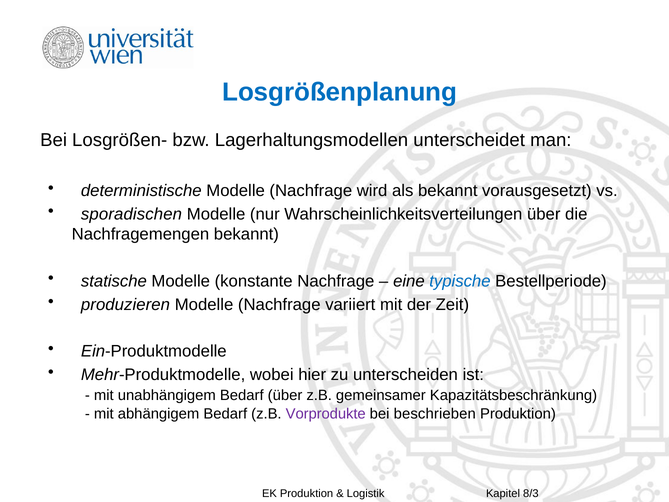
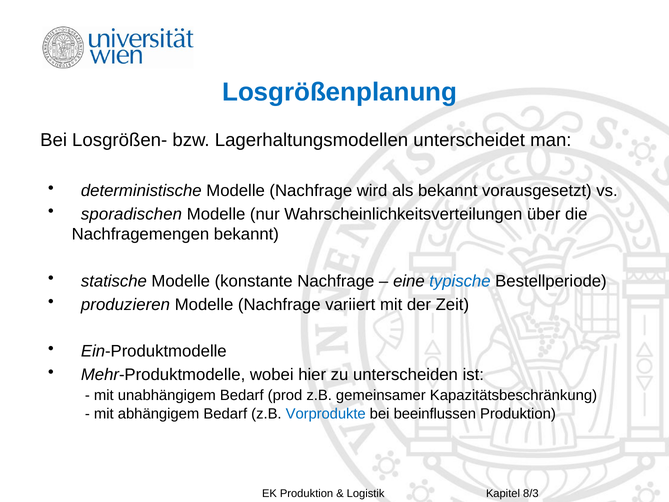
Bedarf über: über -> prod (285, 395)
Vorprodukte colour: purple -> blue (326, 413)
beschrieben: beschrieben -> beeinflussen (435, 413)
